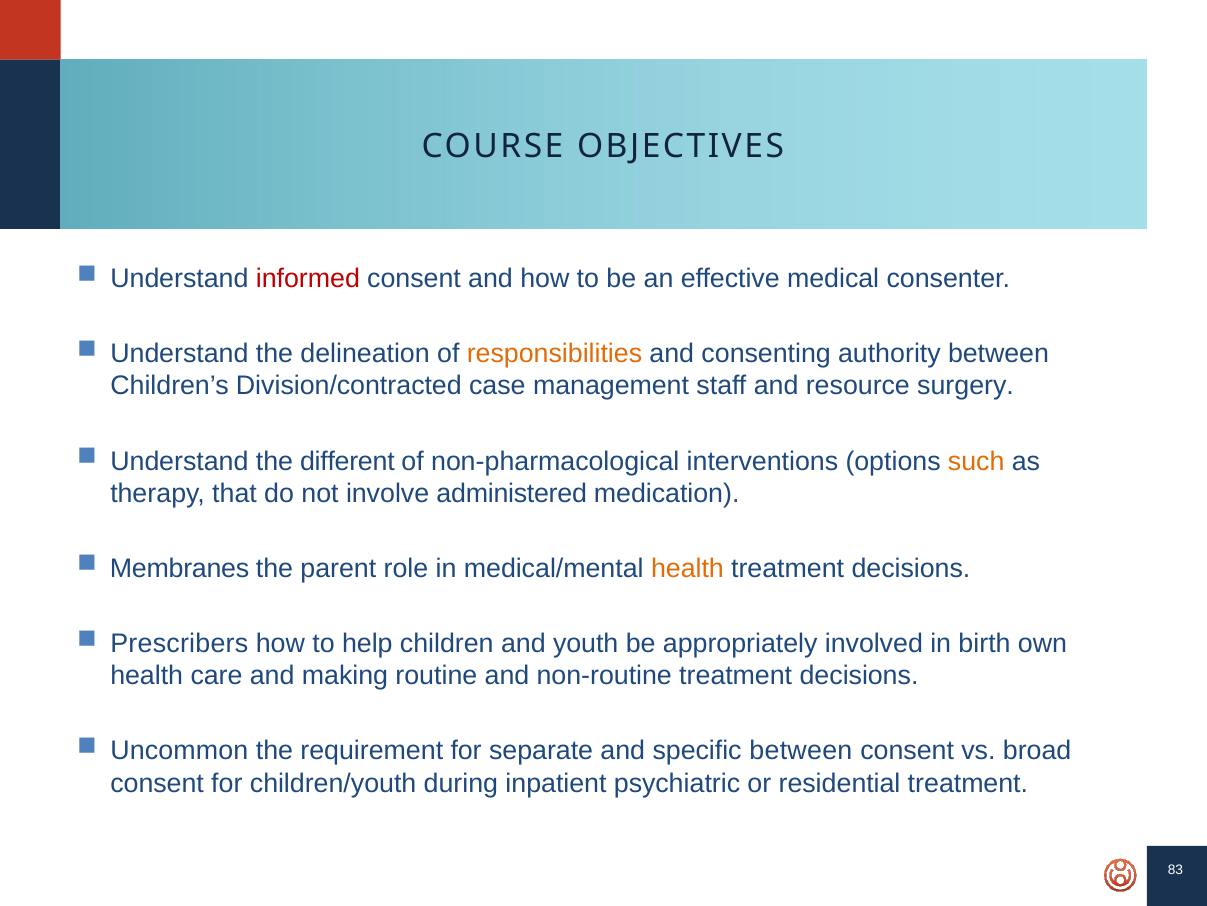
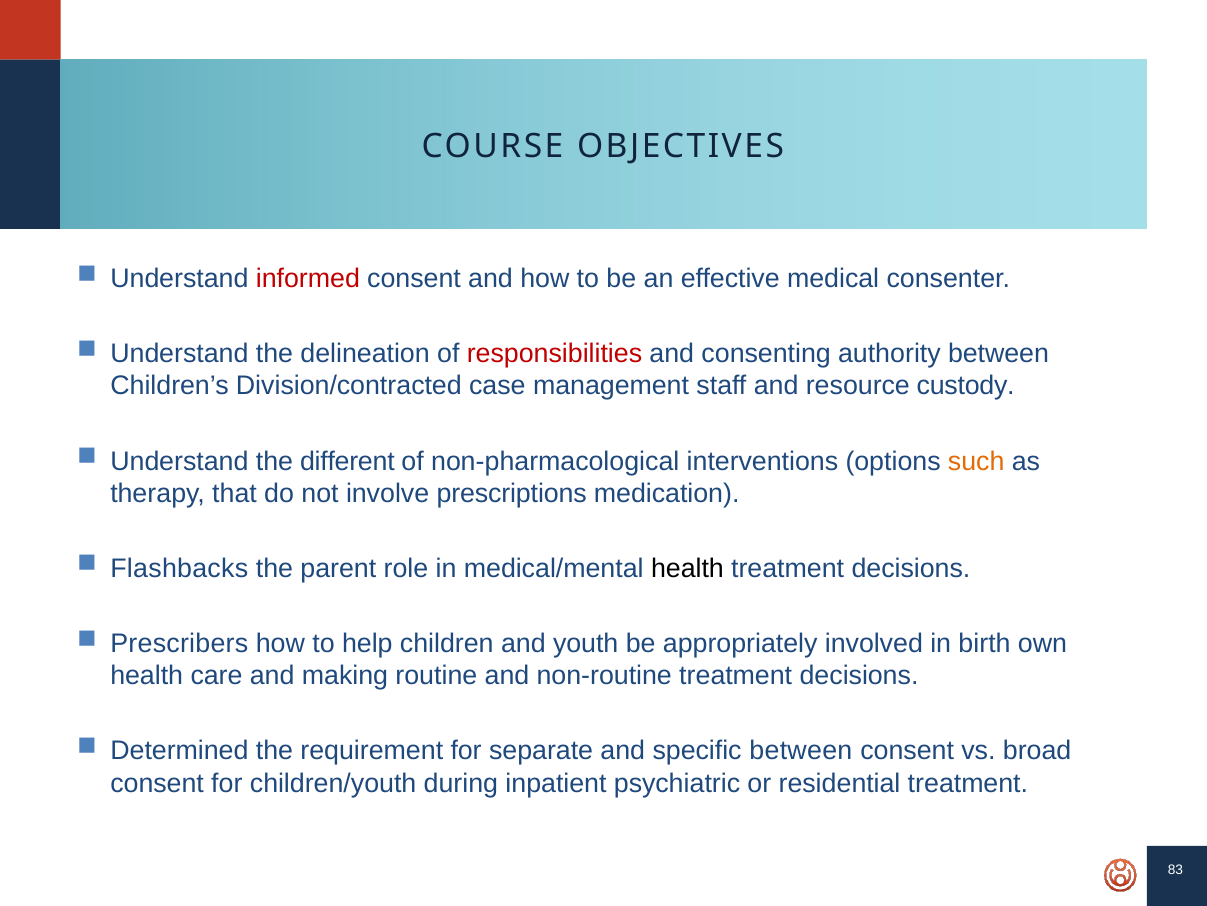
responsibilities colour: orange -> red (554, 354)
surgery: surgery -> custody (966, 386)
administered: administered -> prescriptions (512, 493)
Membranes: Membranes -> Flashbacks (179, 568)
health colour: orange -> black (687, 568)
Uncommon: Uncommon -> Determined (179, 750)
